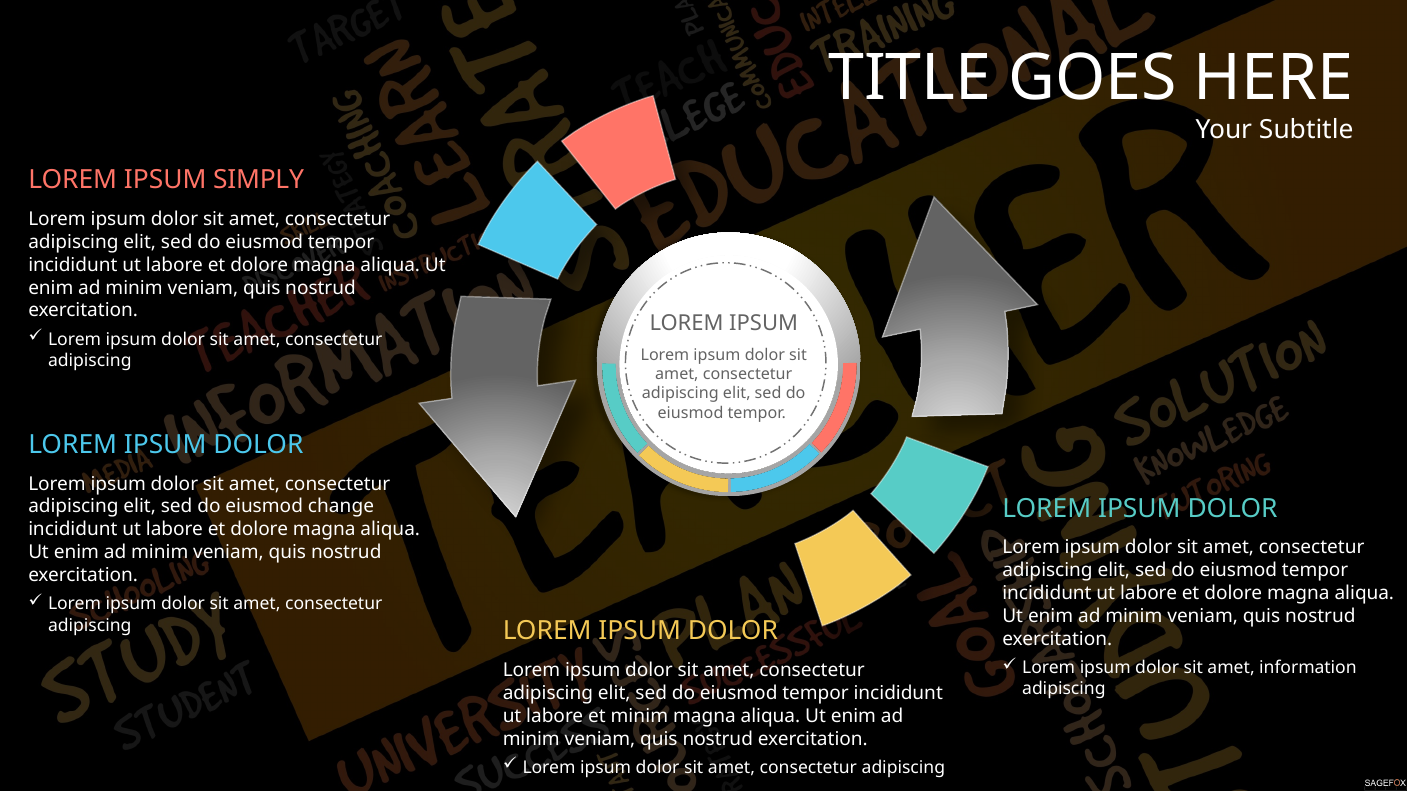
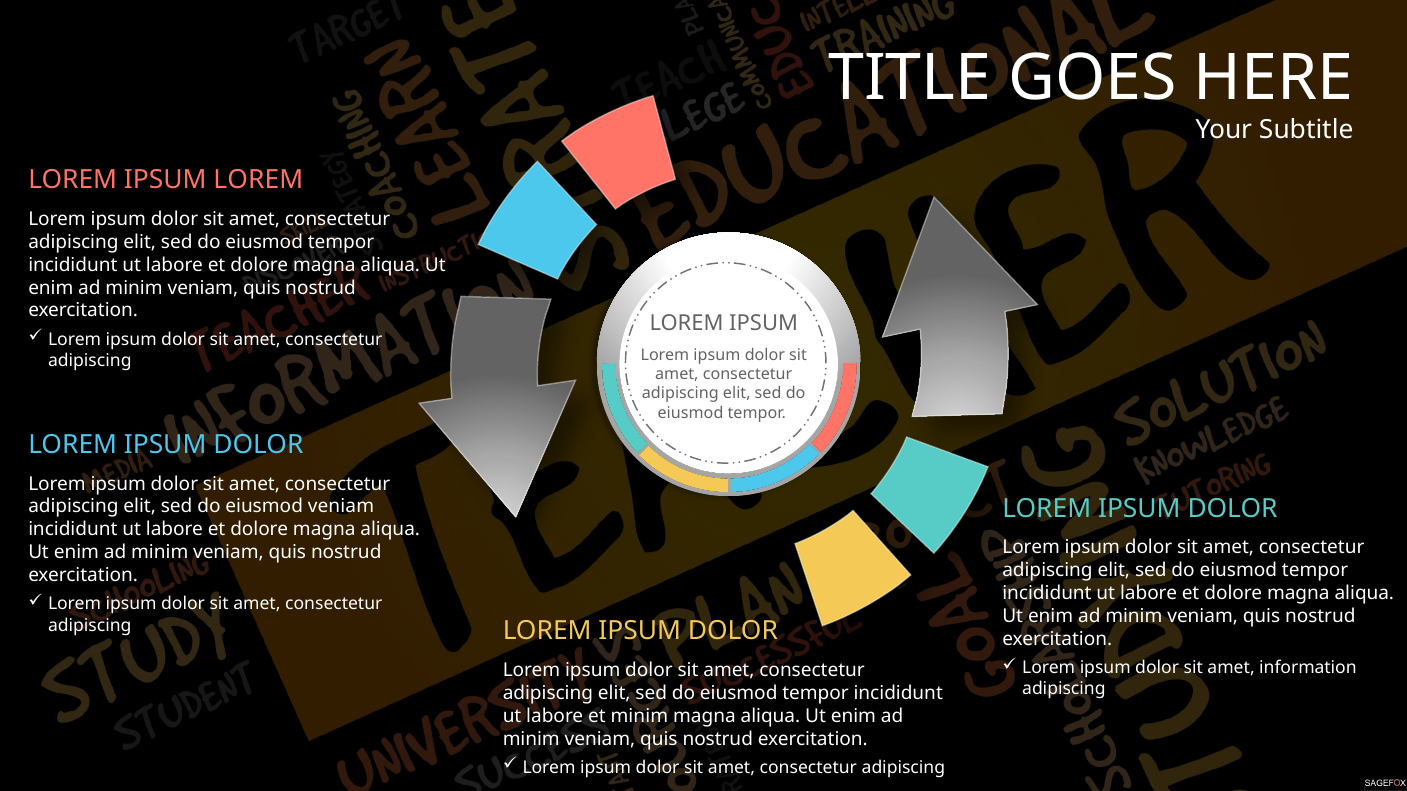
SIMPLY: SIMPLY -> LOREM (258, 180)
eiusmod change: change -> veniam (341, 507)
